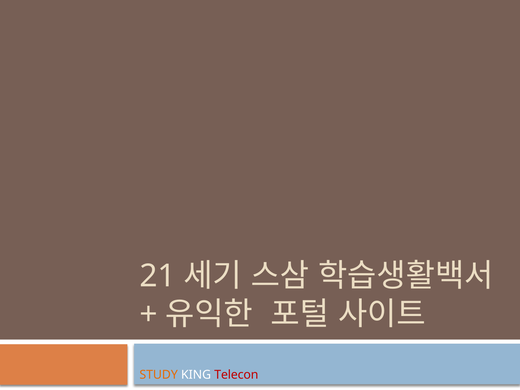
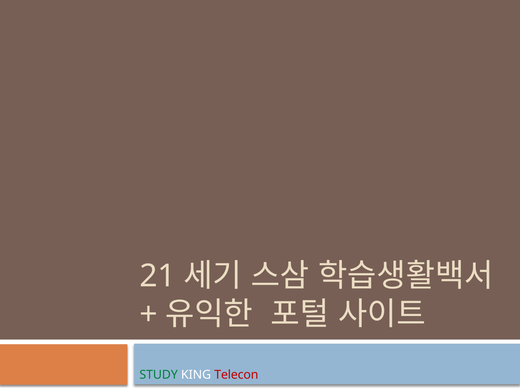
STUDY colour: orange -> green (159, 375)
